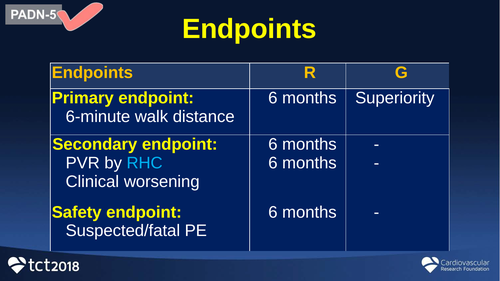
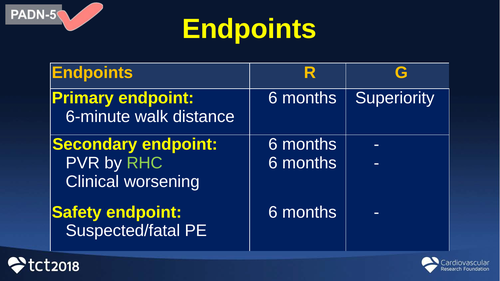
RHC colour: light blue -> light green (145, 163)
